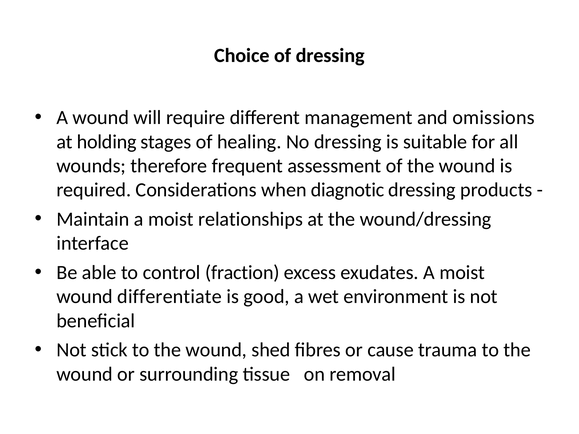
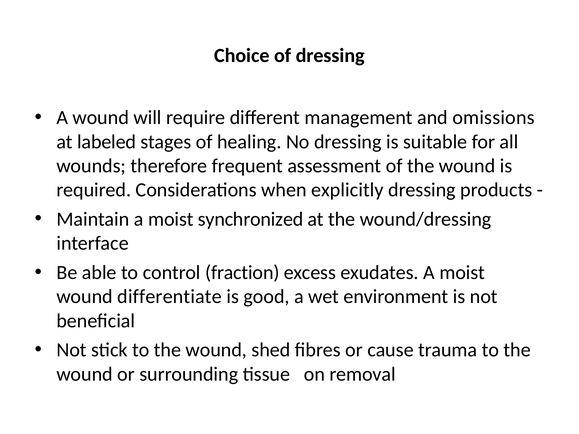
holding: holding -> labeled (107, 142)
diagnotic: diagnotic -> explicitly (347, 190)
relationships: relationships -> synchronized (251, 219)
